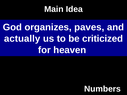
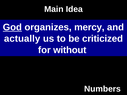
God underline: none -> present (12, 27)
paves: paves -> mercy (89, 27)
heaven: heaven -> without (70, 50)
